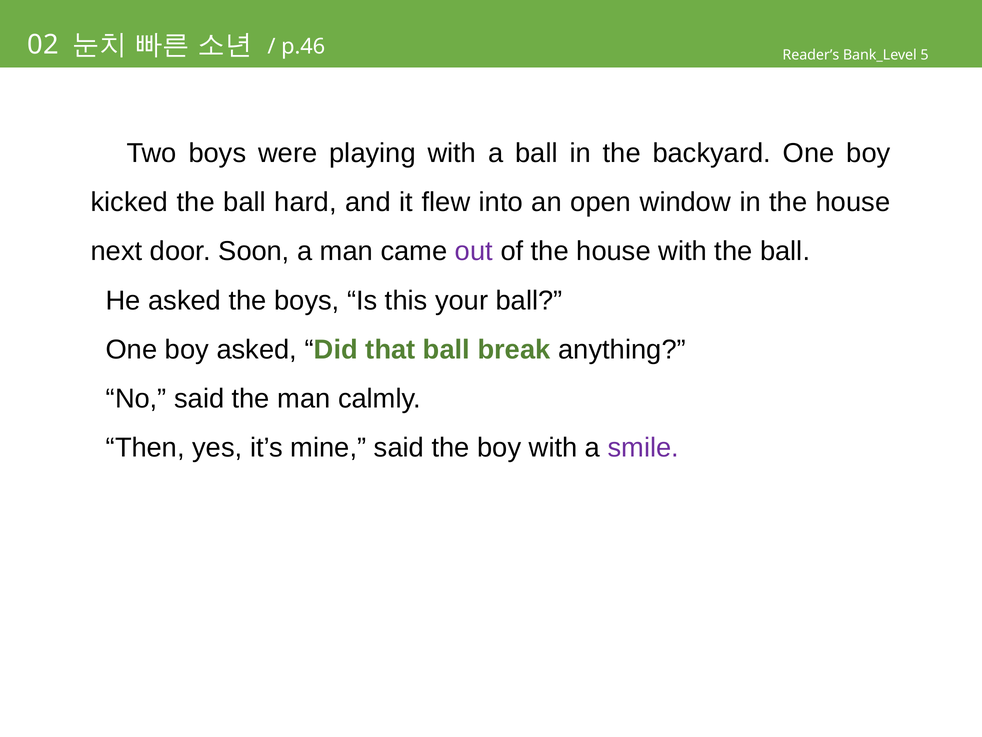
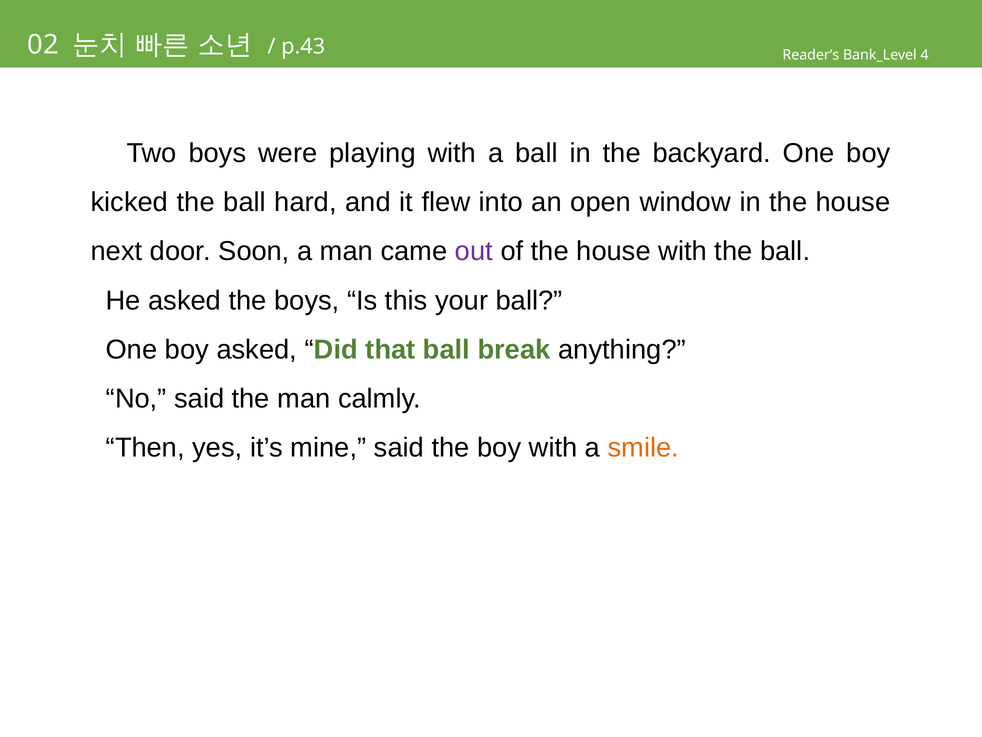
p.46: p.46 -> p.43 (303, 46)
5: 5 -> 4 (925, 55)
smile colour: purple -> orange (643, 448)
